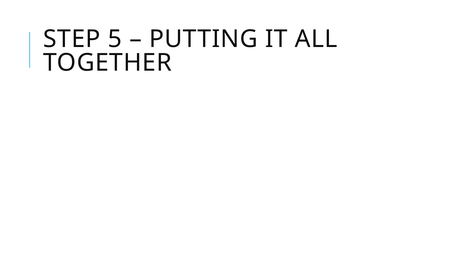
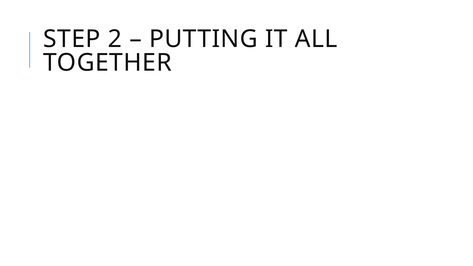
5: 5 -> 2 (115, 39)
